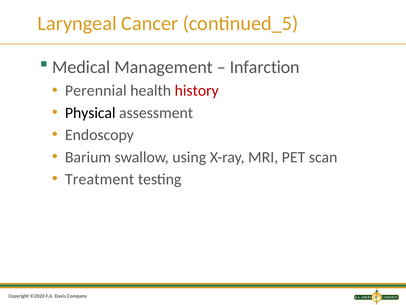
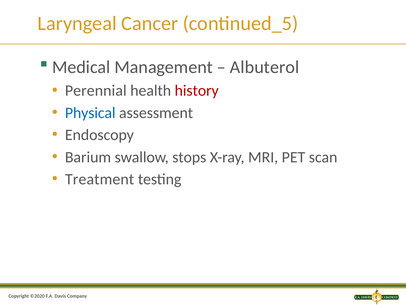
Infarction: Infarction -> Albuterol (265, 67)
Physical colour: black -> blue (90, 113)
using: using -> stops (189, 157)
